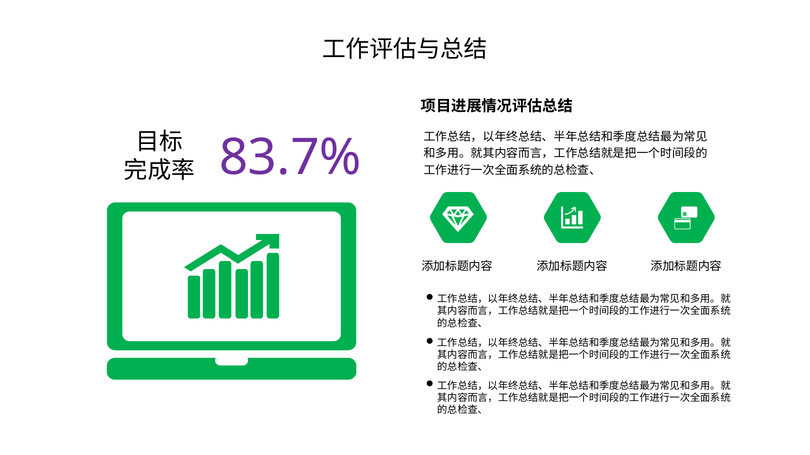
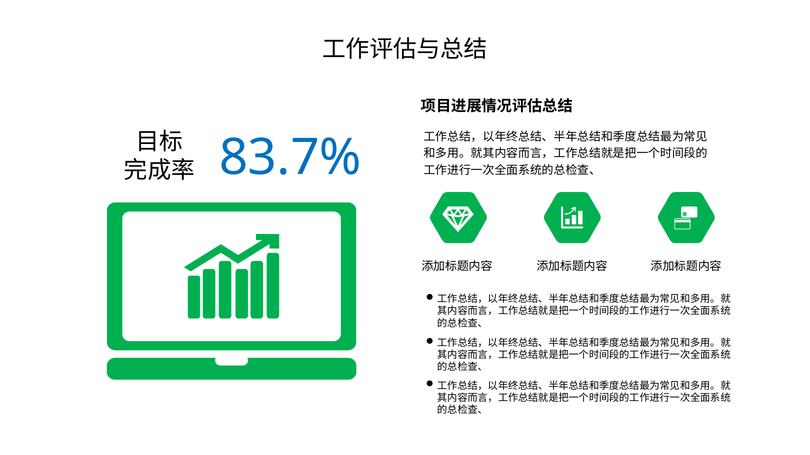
83.7% colour: purple -> blue (290, 158)
